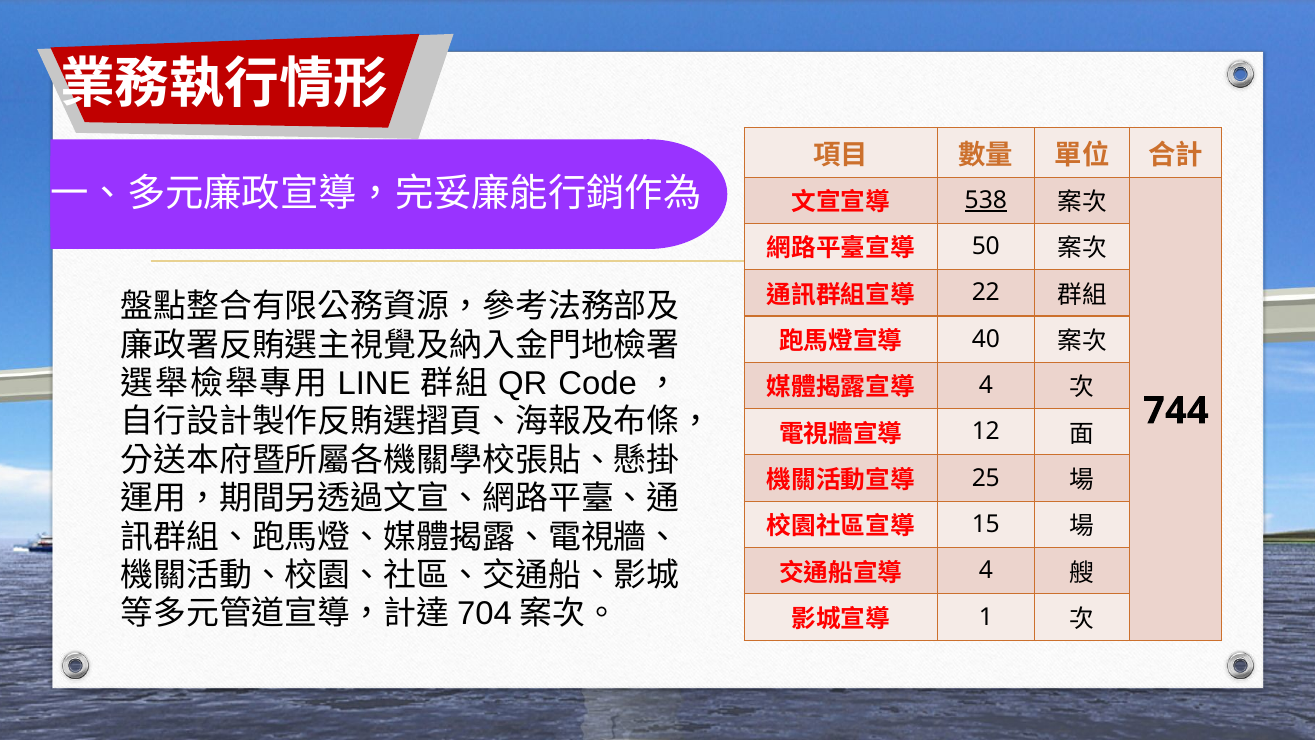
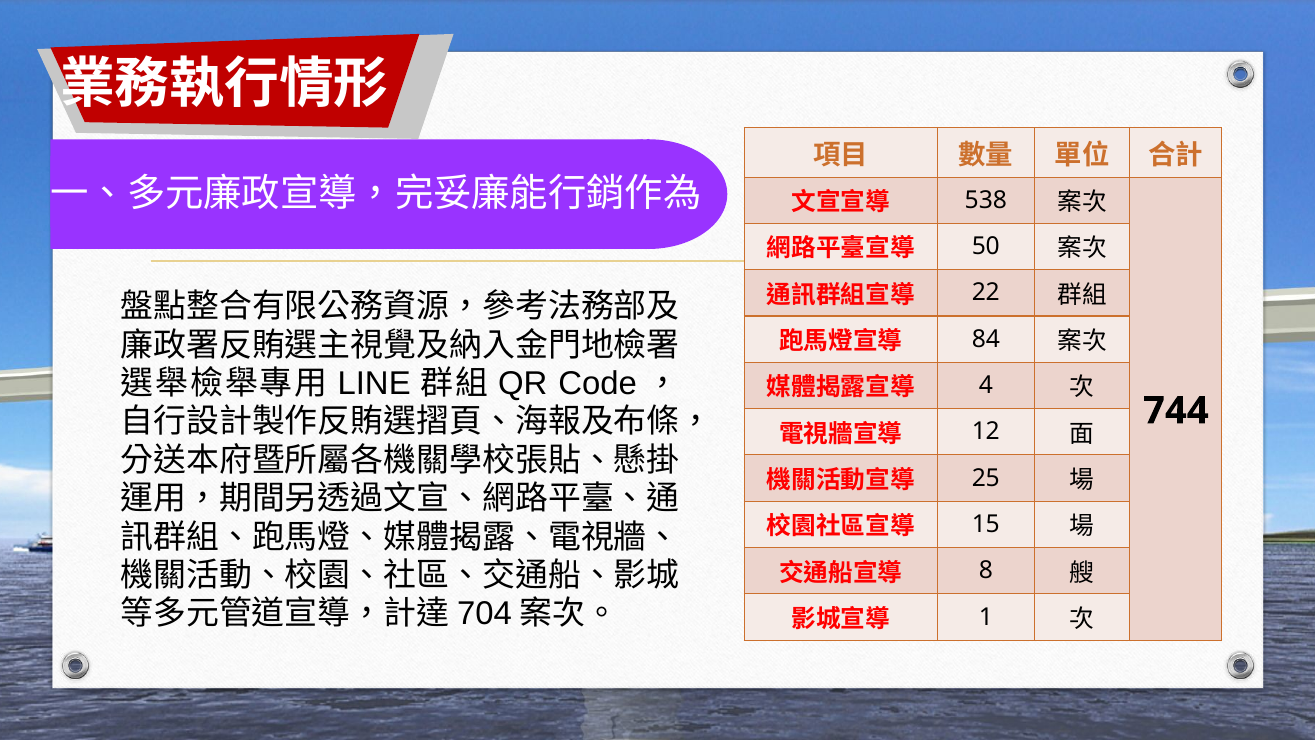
538 underline: present -> none (986, 200)
40: 40 -> 84 (986, 339)
4: 4 -> 8 (986, 570)
